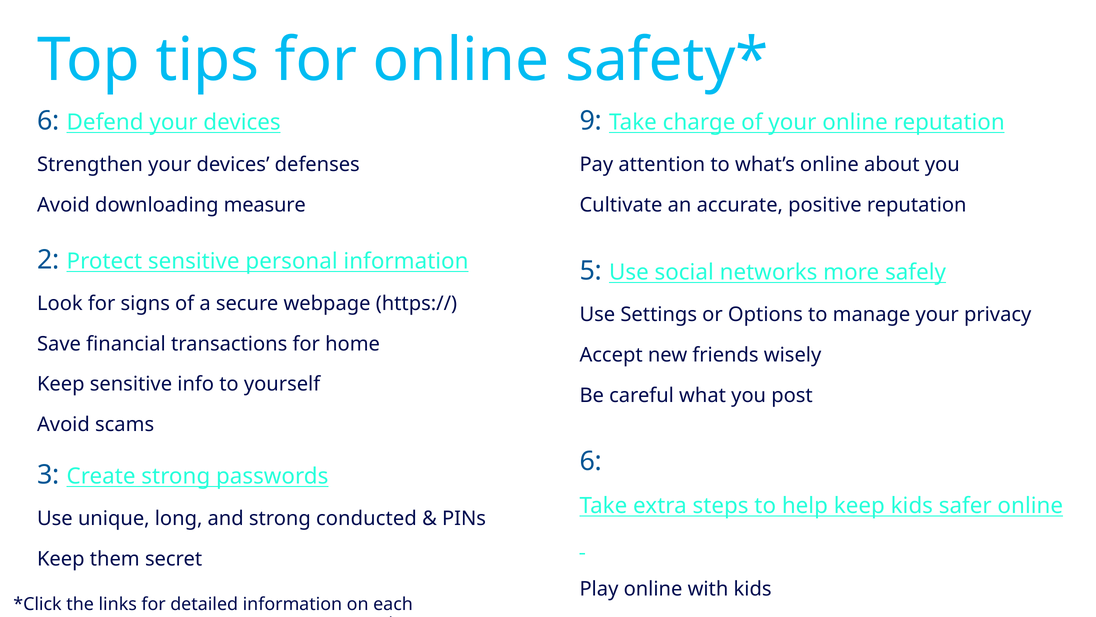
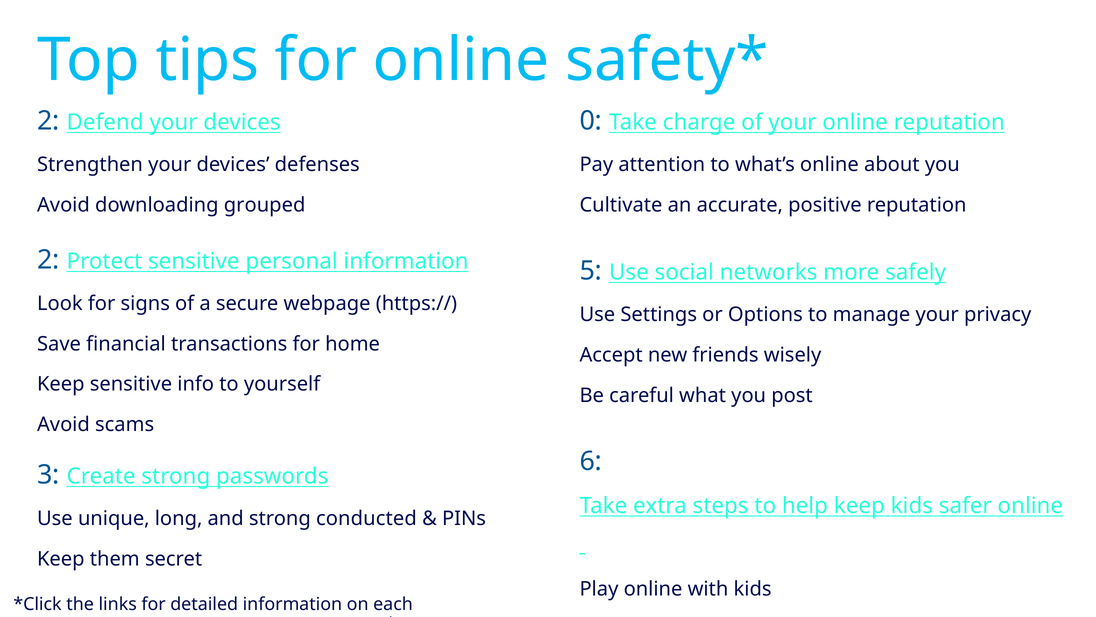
6: 6 -> 2 (48, 121)
9: 9 -> 0 (591, 121)
measure: measure -> grouped (265, 205)
